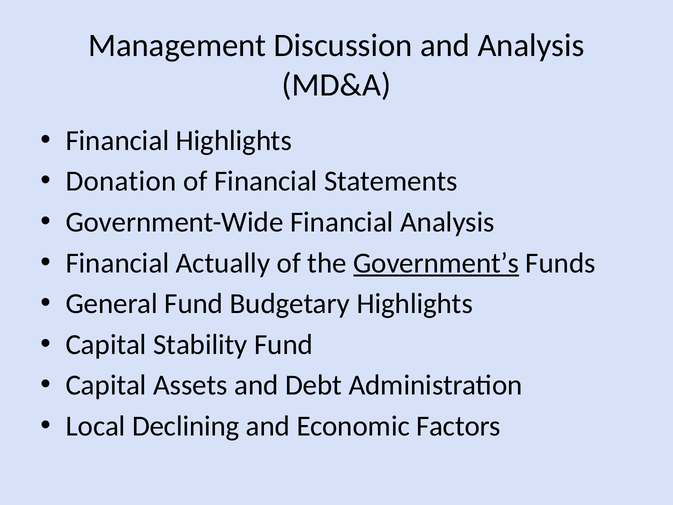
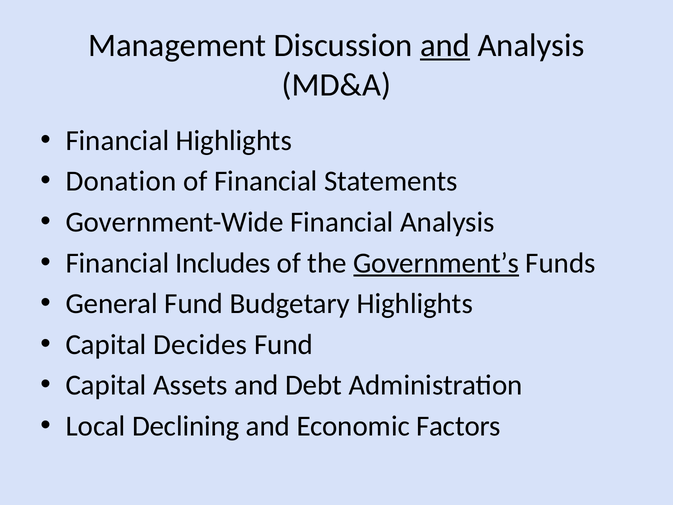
and underline: none -> present (445, 45)
Actually: Actually -> Includes (223, 263)
Stability: Stability -> Decides (200, 344)
